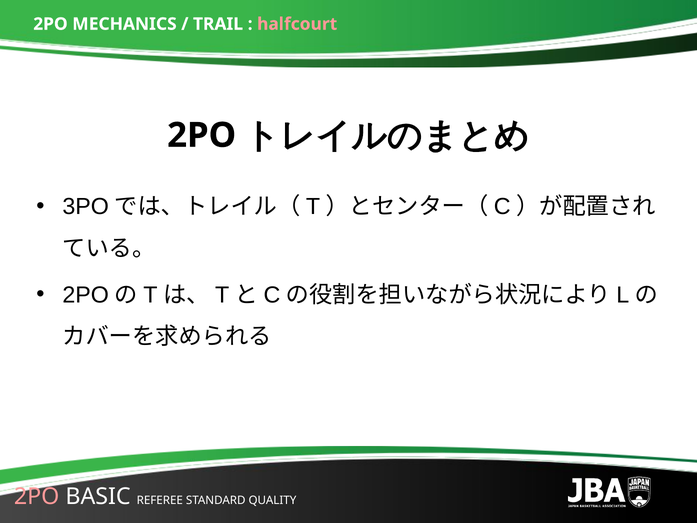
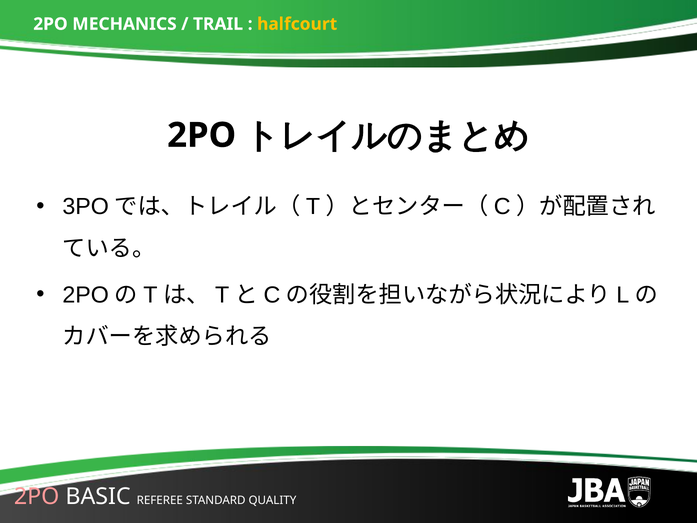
halfcourt colour: pink -> yellow (297, 24)
